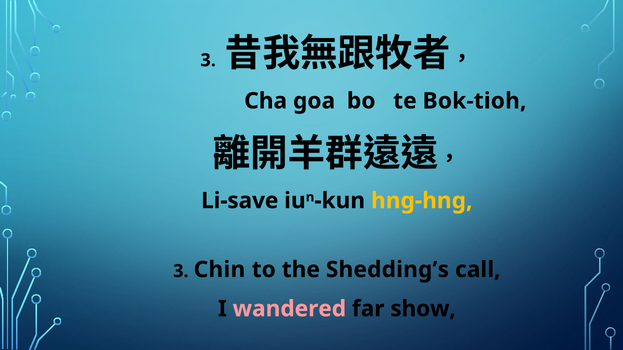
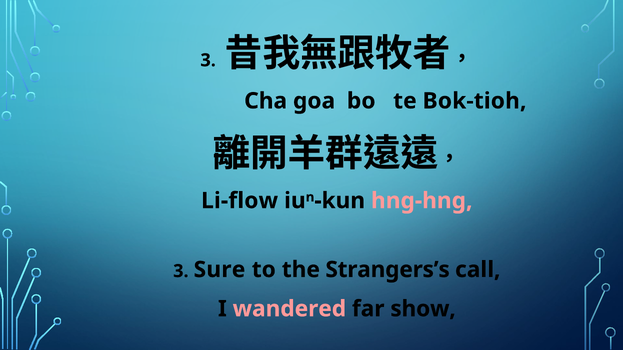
Li-save: Li-save -> Li-flow (240, 201)
hng-hng colour: yellow -> pink (422, 201)
Chin: Chin -> Sure (219, 270)
Shedding’s: Shedding’s -> Strangers’s (388, 270)
